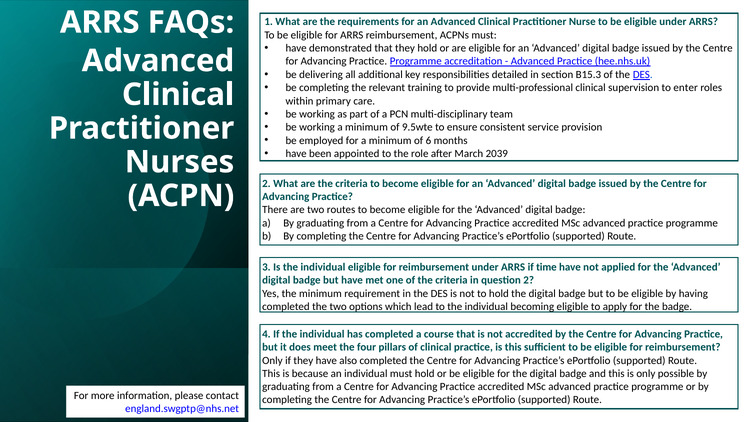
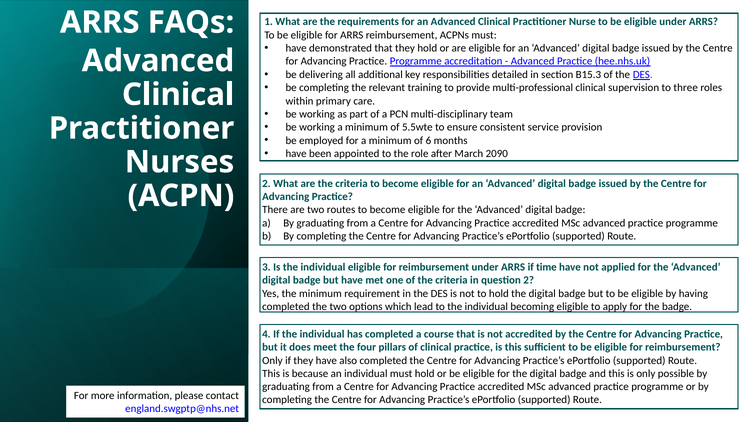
enter: enter -> three (686, 88)
9.5wte: 9.5wte -> 5.5wte (417, 127)
2039: 2039 -> 2090 (497, 154)
